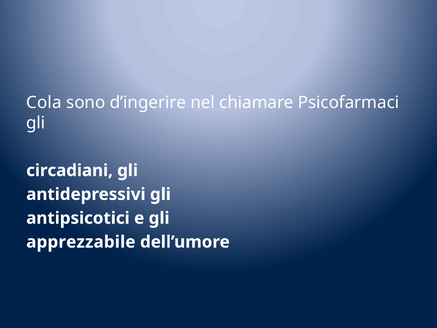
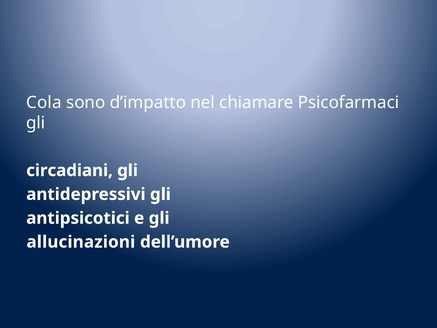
d’ingerire: d’ingerire -> d’impatto (148, 102)
apprezzabile: apprezzabile -> allucinazioni (81, 242)
